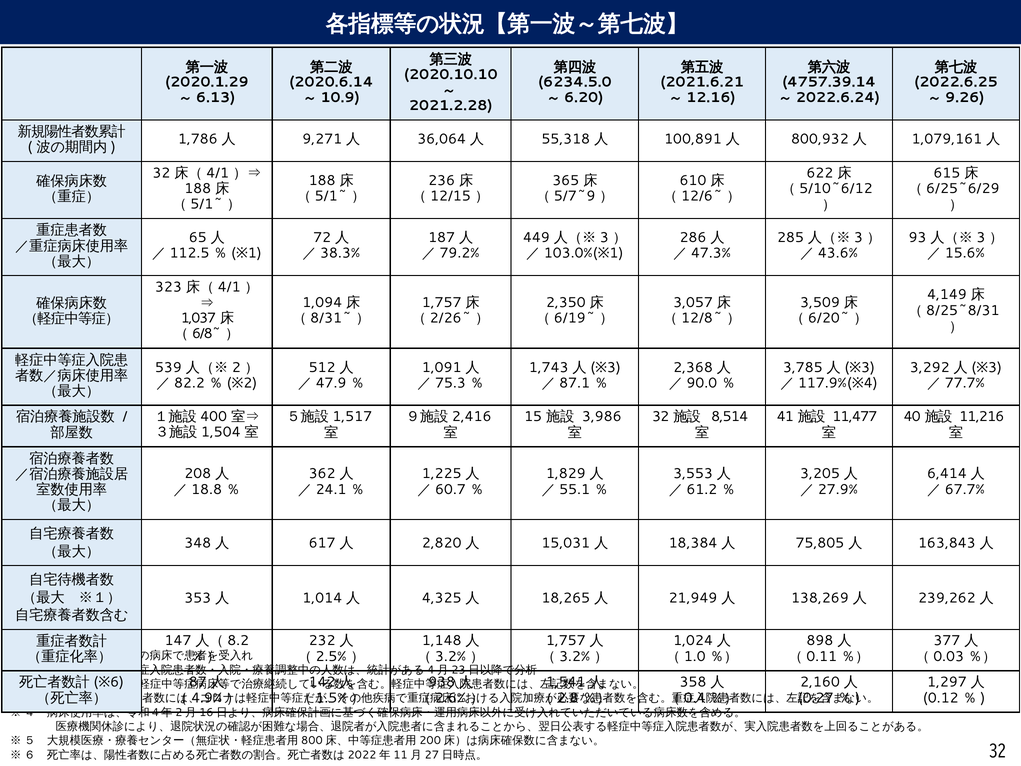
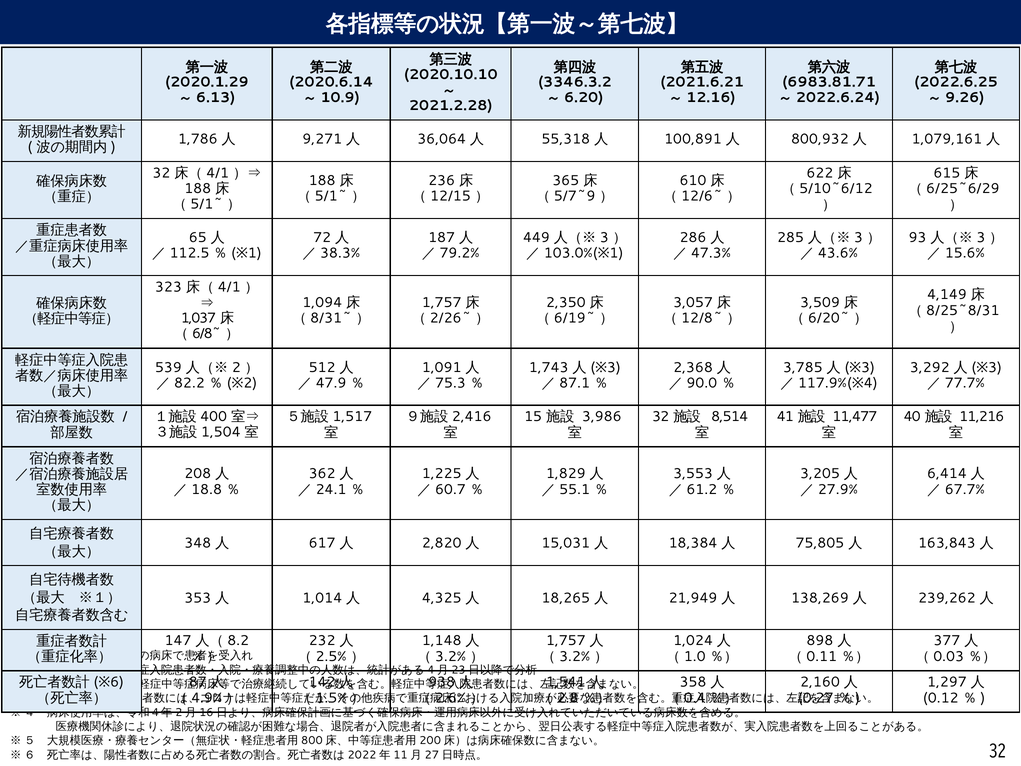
6234.5.0: 6234.5.0 -> 3346.3.2 (575, 82)
4757.39.14: 4757.39.14 -> 6983.81.71 (829, 82)
